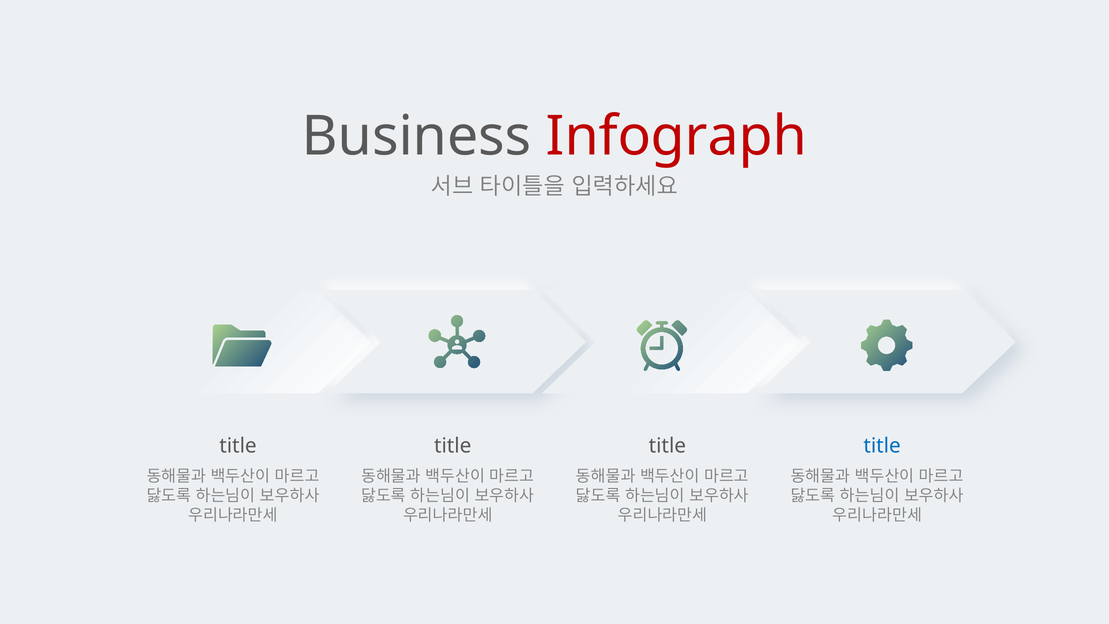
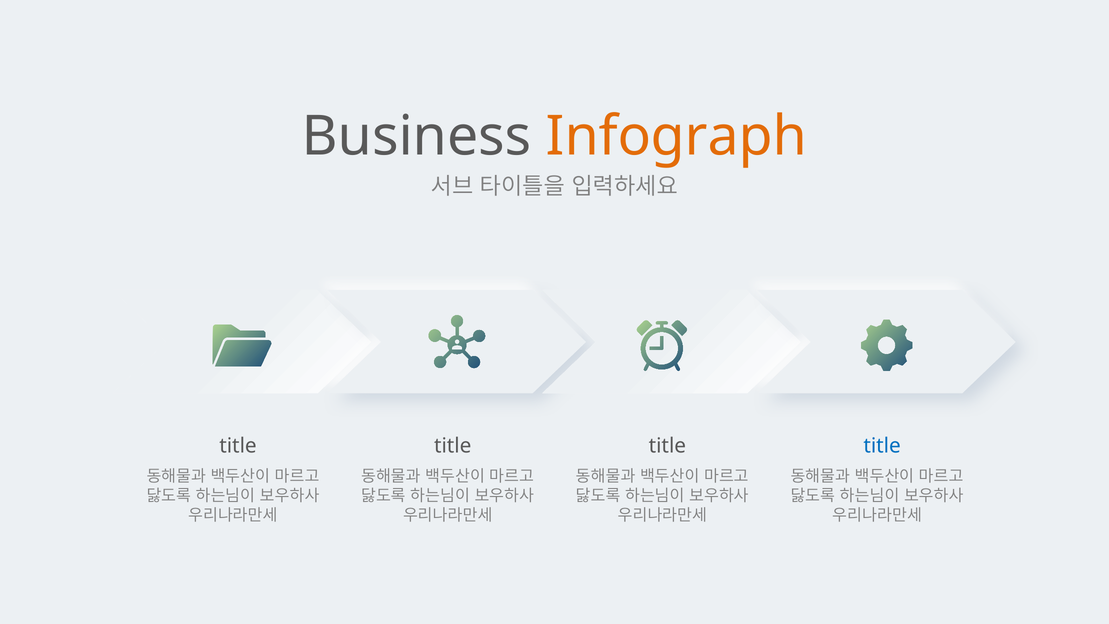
Infograph colour: red -> orange (676, 137)
